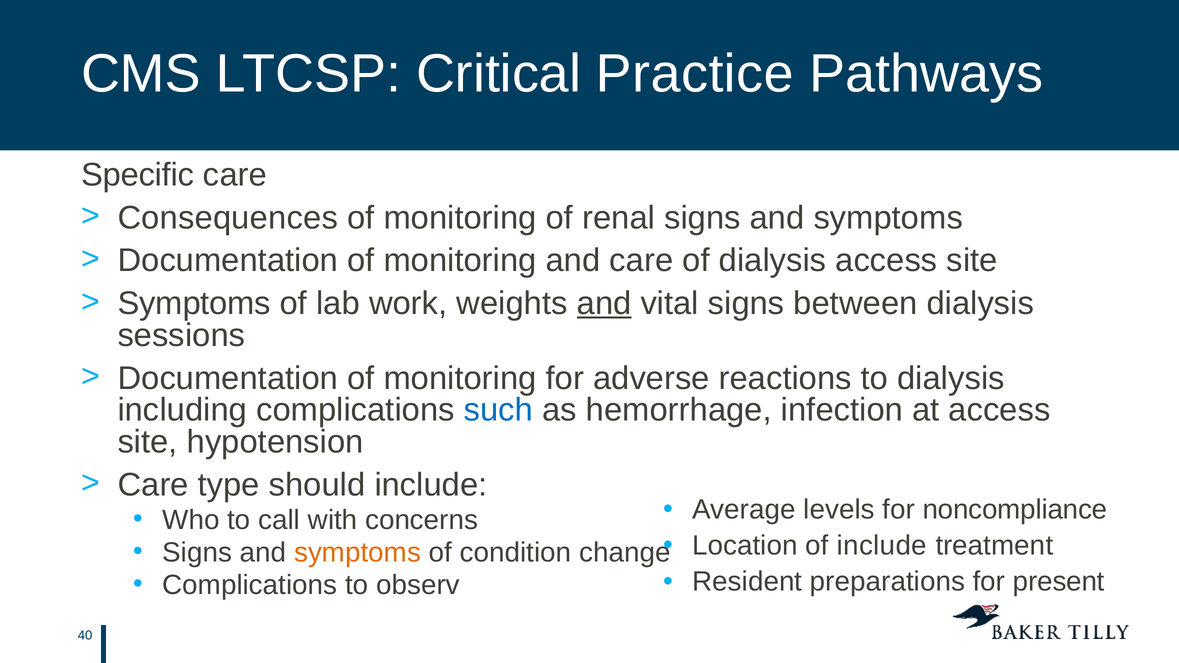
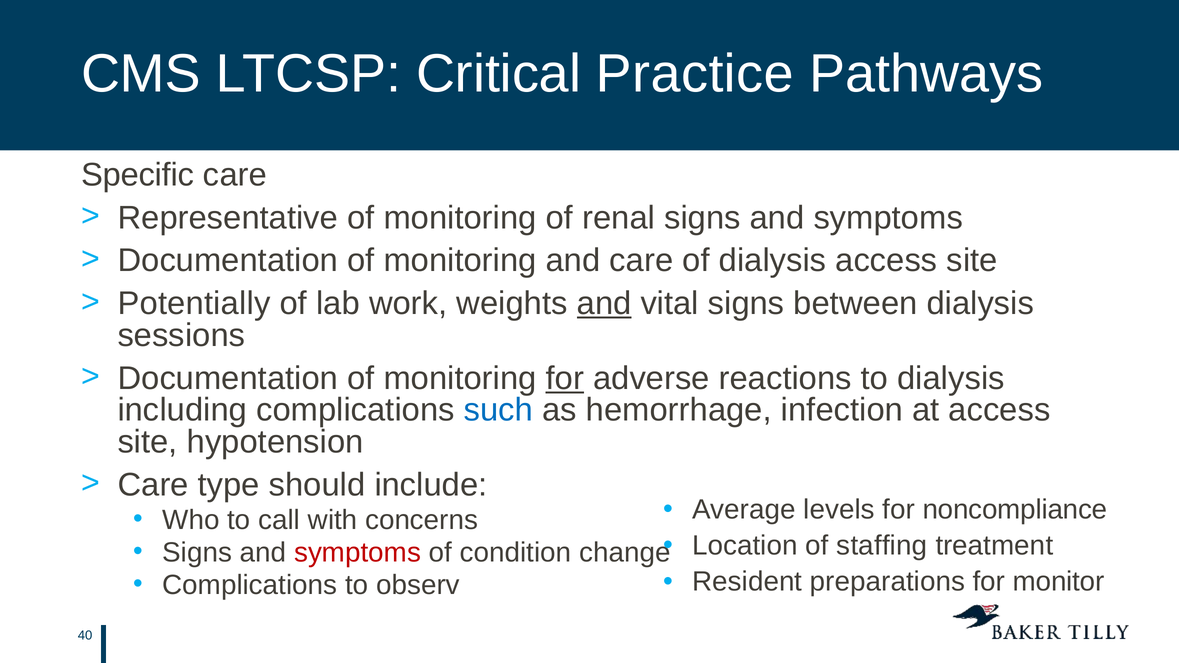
Consequences: Consequences -> Representative (228, 218)
Symptoms: Symptoms -> Potentially (194, 304)
for underline: none -> present (565, 378)
of include: include -> staffing (882, 546)
symptoms colour: orange -> red (358, 553)
present: present -> monitor (1059, 582)
